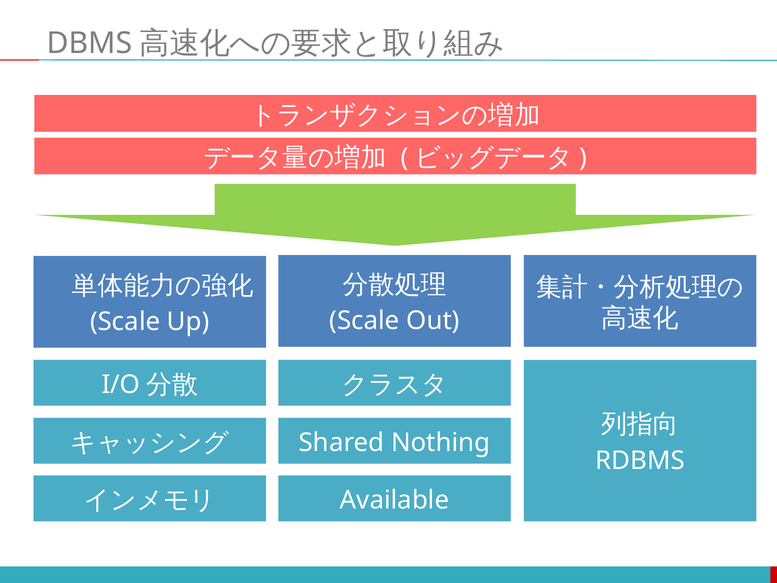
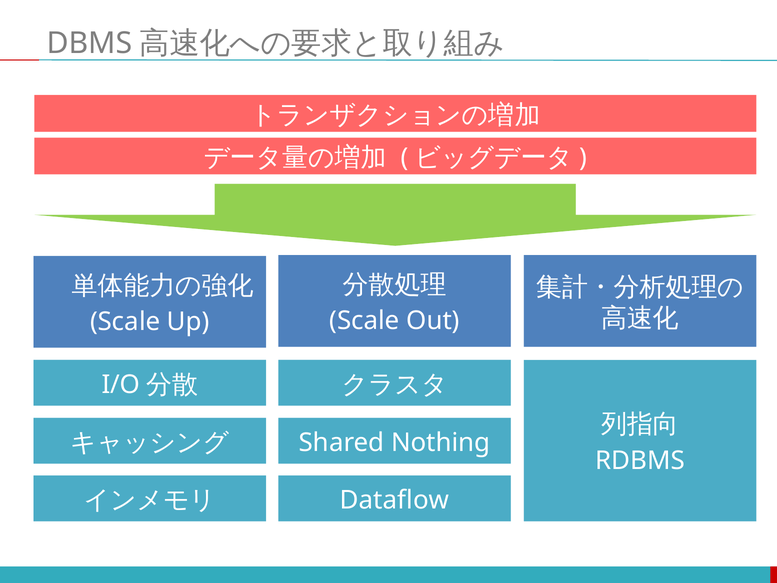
Available: Available -> Dataflow (395, 500)
